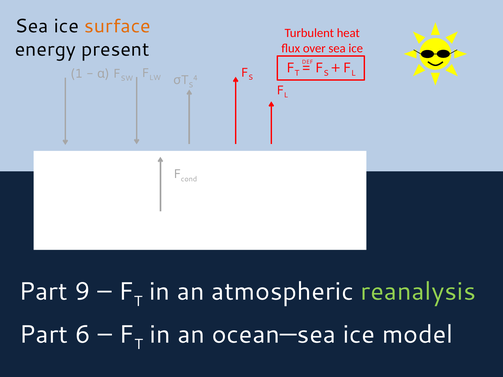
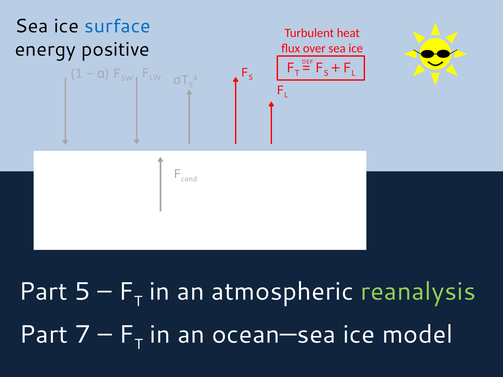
surface colour: orange -> blue (117, 26)
present: present -> positive (116, 49)
9: 9 -> 5 (82, 292)
6: 6 -> 7 (83, 335)
